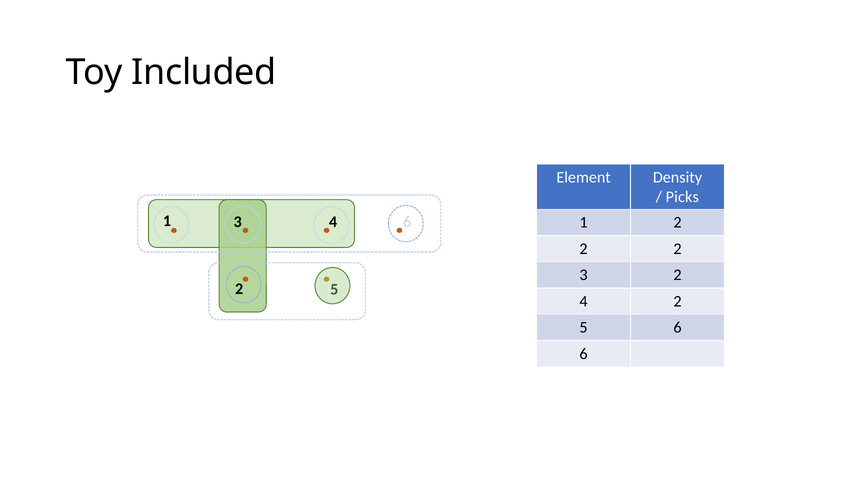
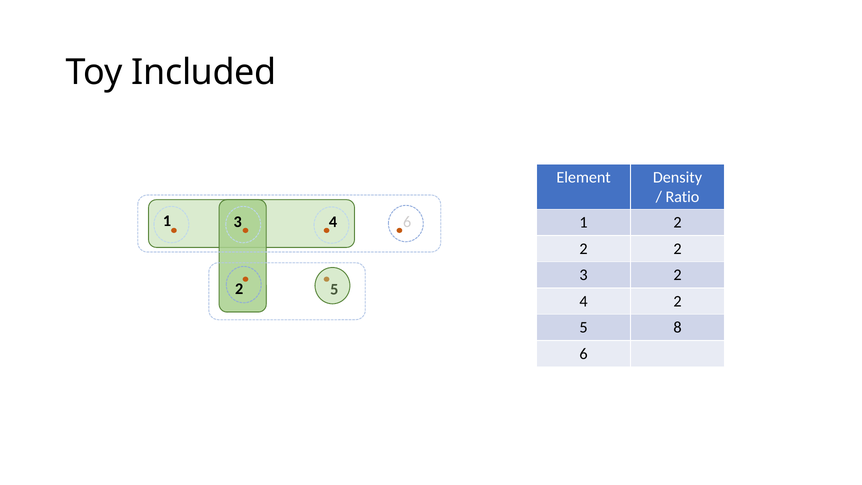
Picks: Picks -> Ratio (682, 197)
6: 6 -> 8 (677, 327)
